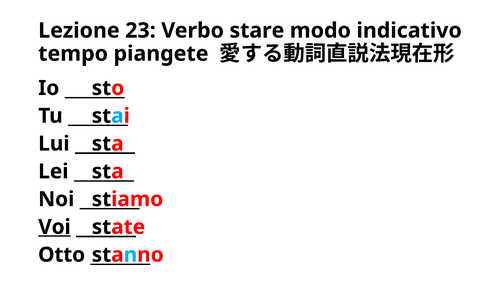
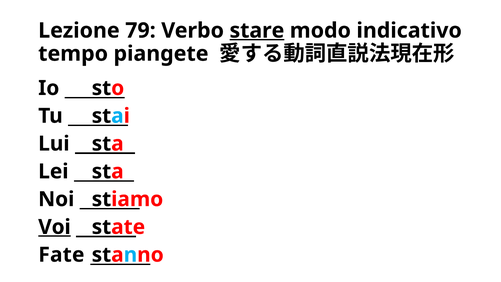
23: 23 -> 79 (140, 31)
stare underline: none -> present (257, 31)
Otto: Otto -> Fate (61, 255)
